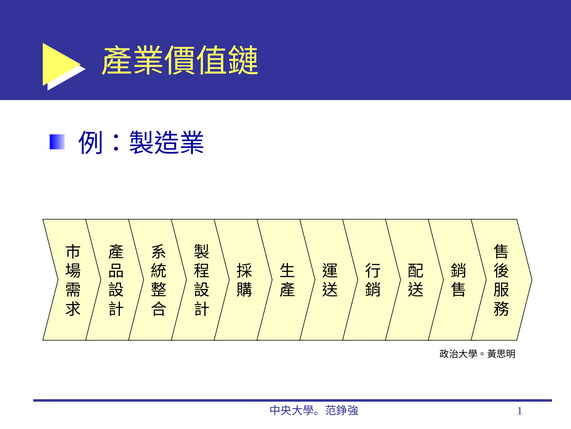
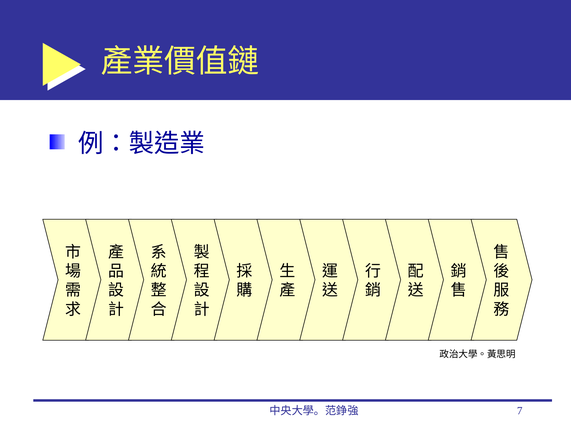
1: 1 -> 7 (520, 410)
